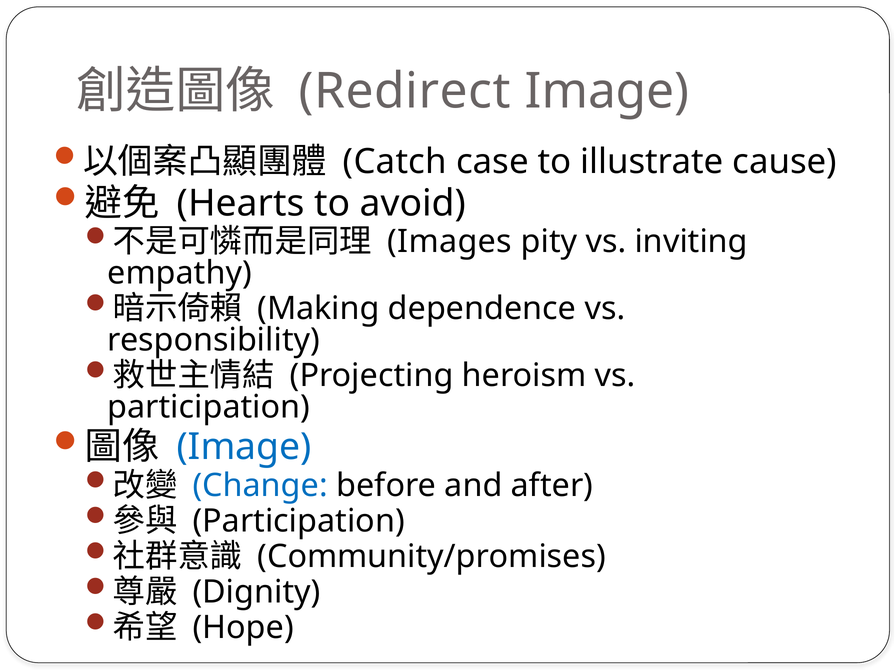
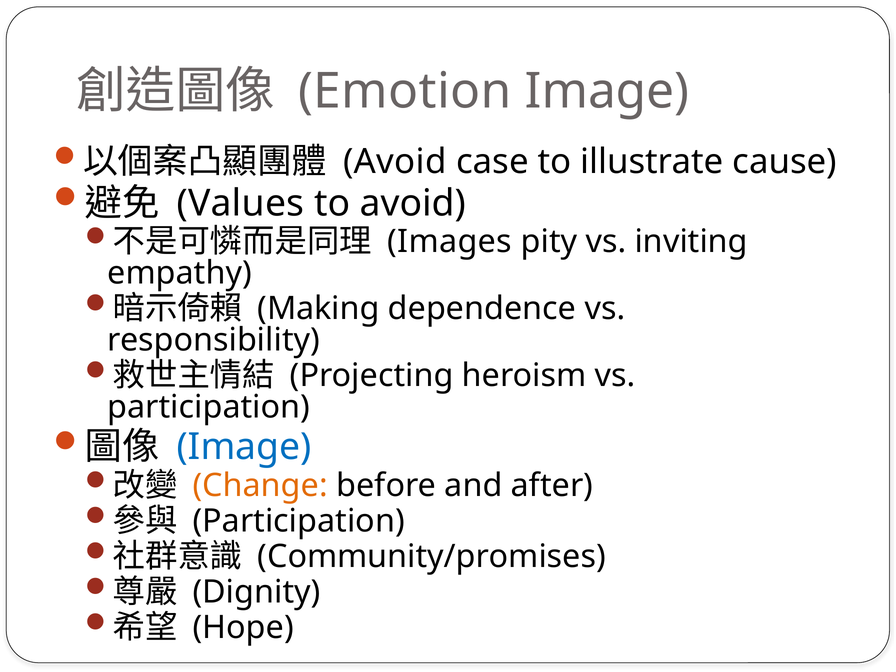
Redirect: Redirect -> Emotion (405, 92)
Catch: Catch -> Avoid (395, 162)
Hearts: Hearts -> Values (241, 203)
Change colour: blue -> orange (260, 485)
